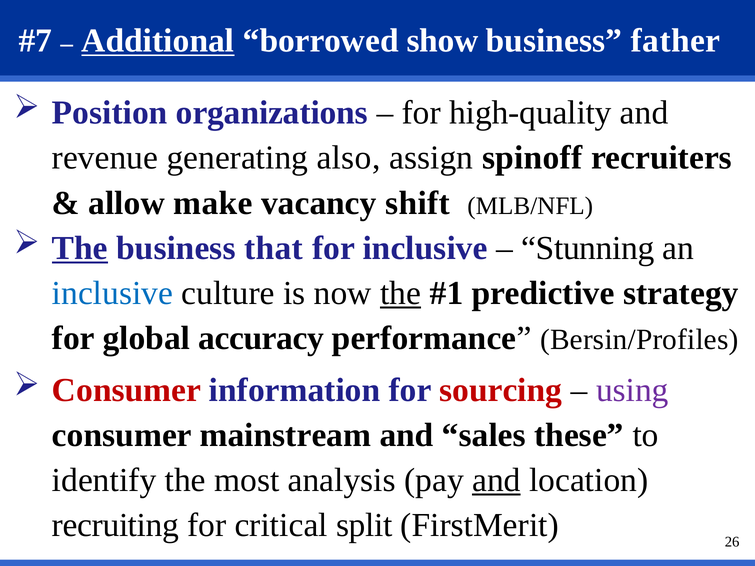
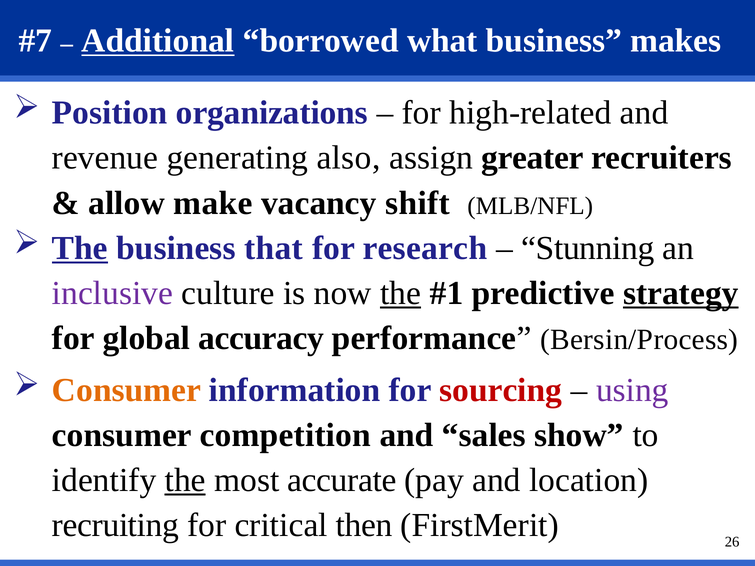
show: show -> what (442, 41)
father: father -> makes (676, 41)
high-quality: high-quality -> high-related (530, 113)
spinoff: spinoff -> greater (533, 158)
for inclusive: inclusive -> research (425, 248)
inclusive colour: blue -> purple (113, 293)
strategy underline: none -> present (681, 293)
Bersin/Profiles: Bersin/Profiles -> Bersin/Process (639, 340)
Consumer colour: red -> orange (127, 390)
mainstream: mainstream -> competition (285, 435)
these: these -> show (579, 435)
the underline: none -> present (185, 480)
analysis: analysis -> accurate (342, 480)
and underline: present -> none (496, 480)
split: split -> then (364, 525)
